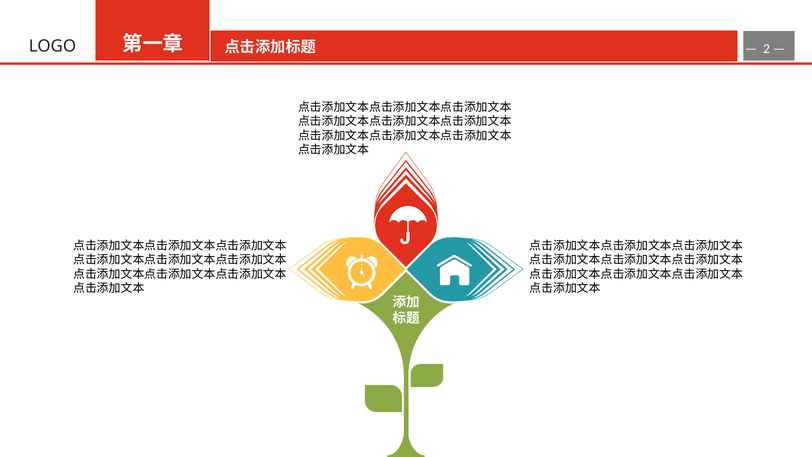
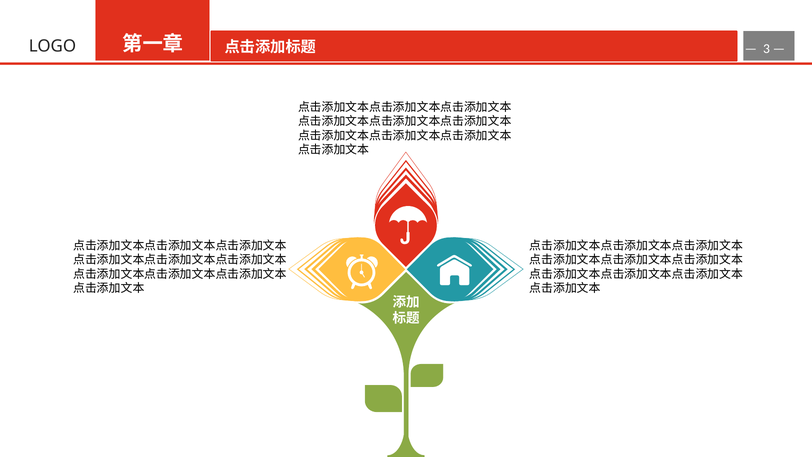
2: 2 -> 3 (766, 49)
